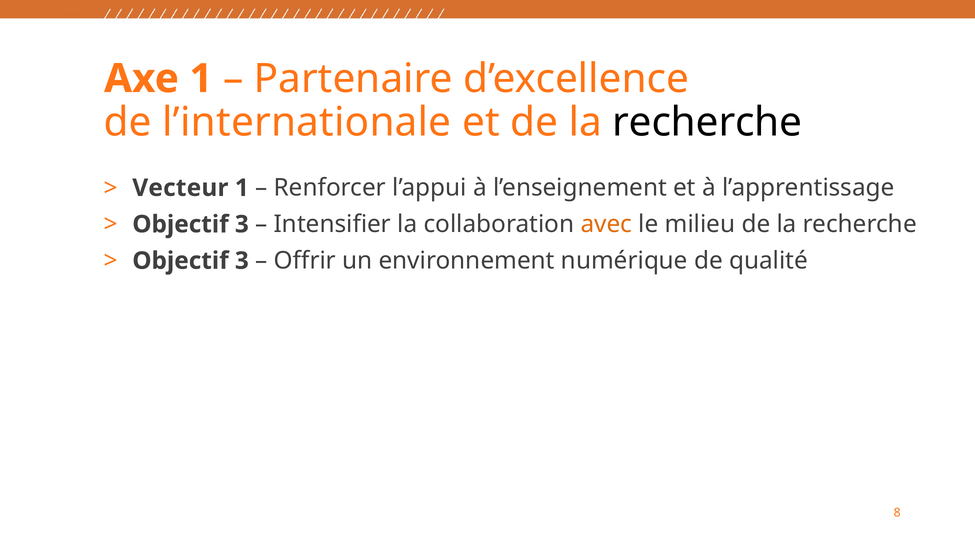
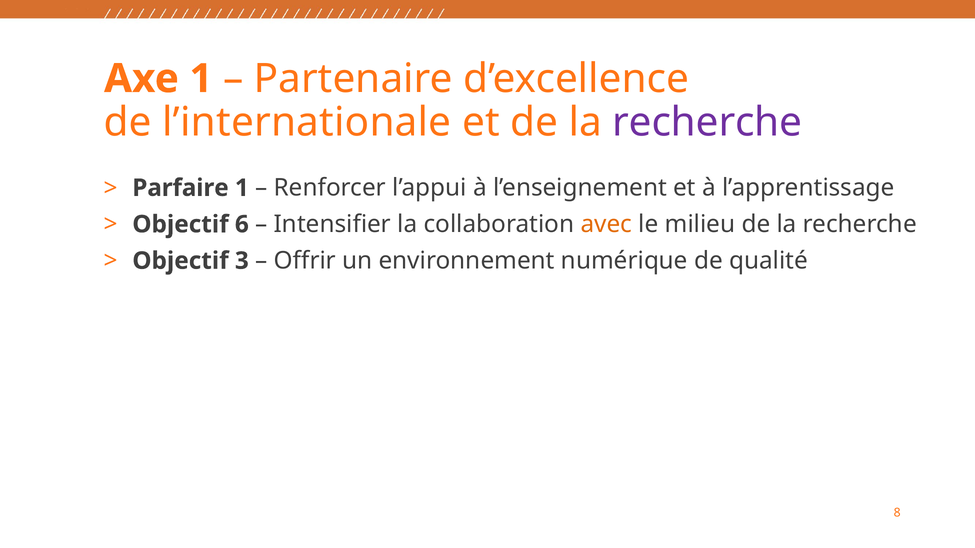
recherche colour: black -> purple (707, 123)
Vecteur: Vecteur -> Parfaire (181, 188)
3: 3 -> 6 (242, 225)
